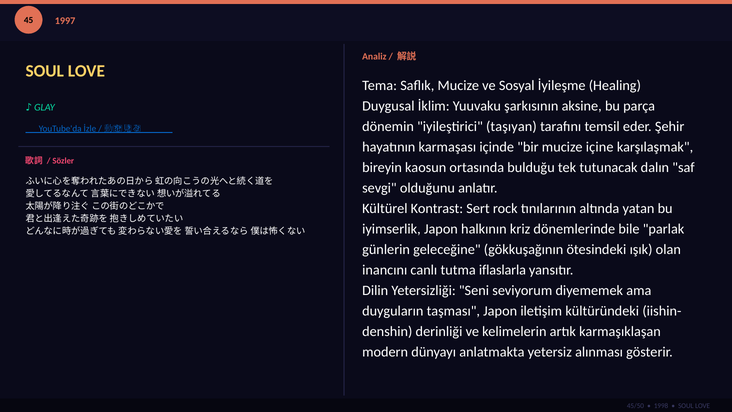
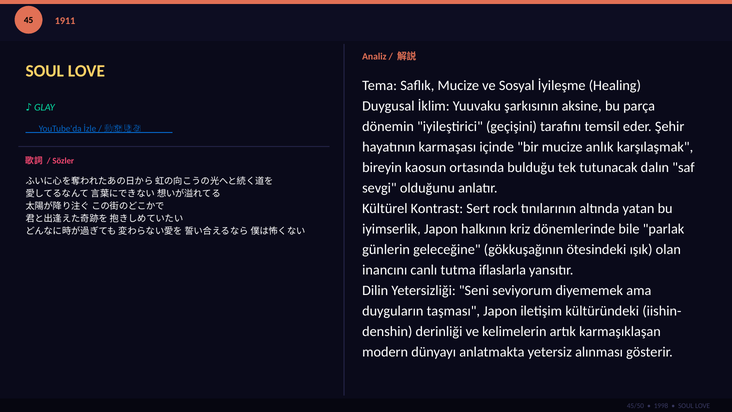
1997: 1997 -> 1911 (65, 21)
taşıyan: taşıyan -> geçişini (511, 126)
içine: içine -> anlık (600, 147)
